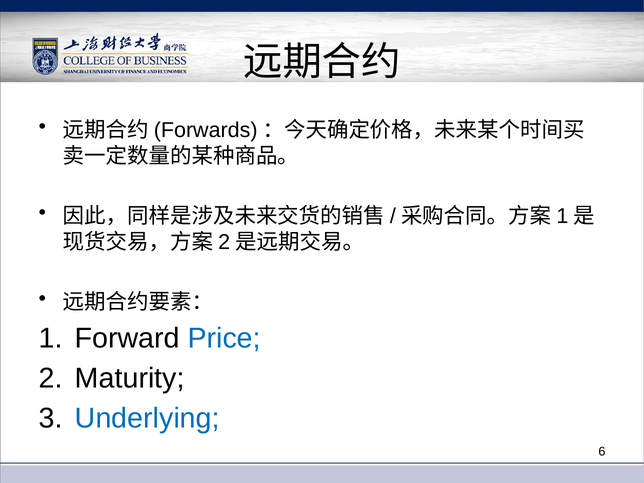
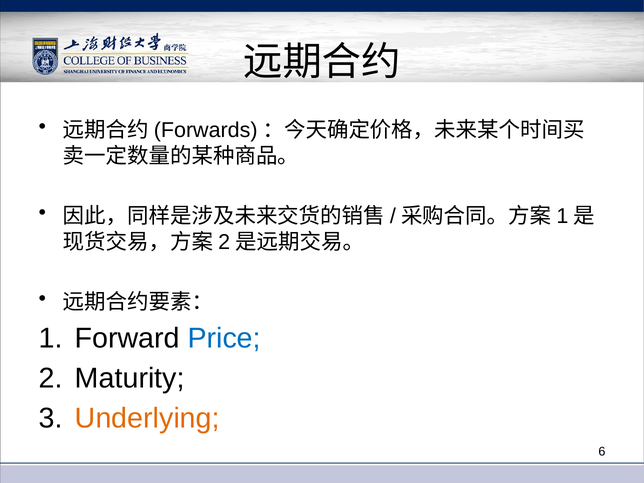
Underlying colour: blue -> orange (147, 418)
